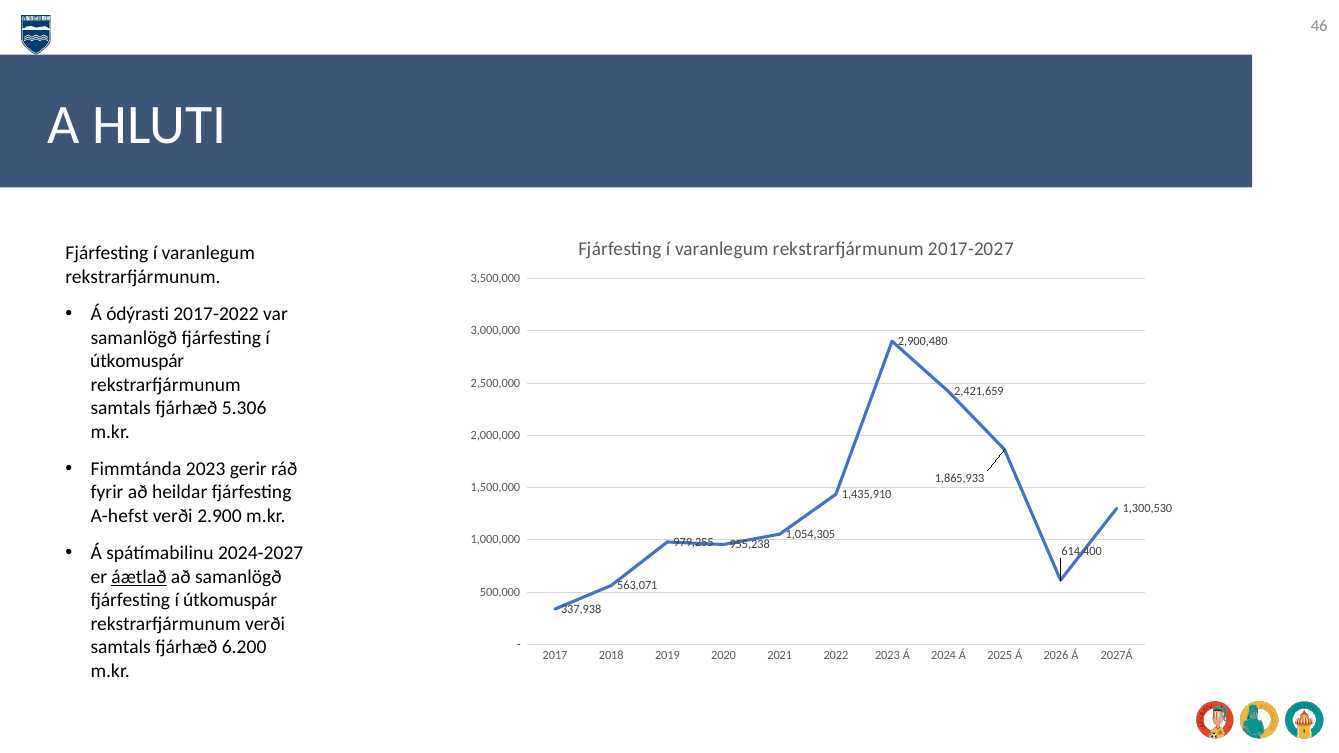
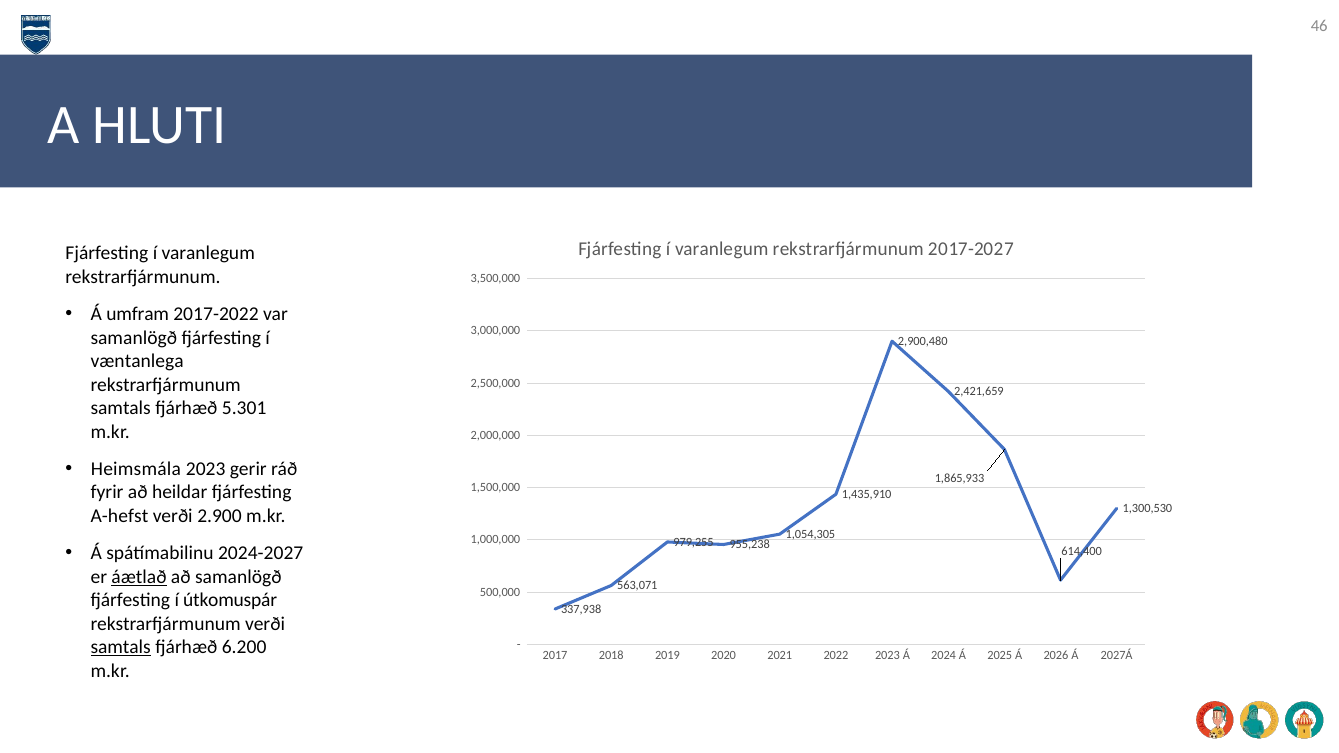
ódýrasti: ódýrasti -> umfram (138, 314)
útkomuspár: útkomuspár -> væntanlega (137, 361)
5.306: 5.306 -> 5.301 (244, 408)
Fimmtánda: Fimmtánda -> Heimsmála (136, 469)
samtals underline: none -> present (121, 647)
